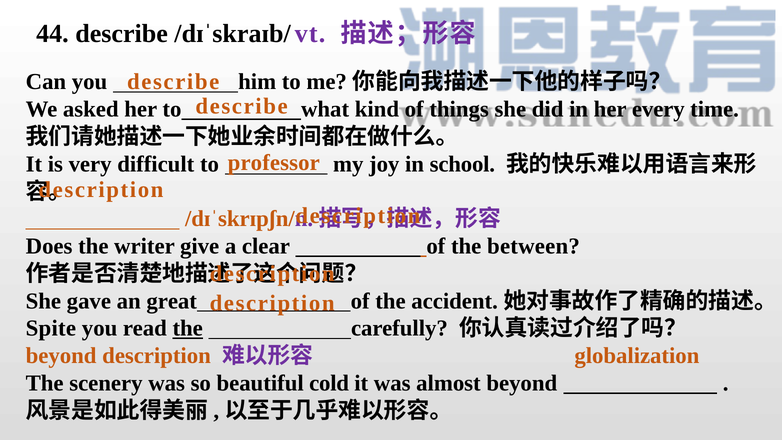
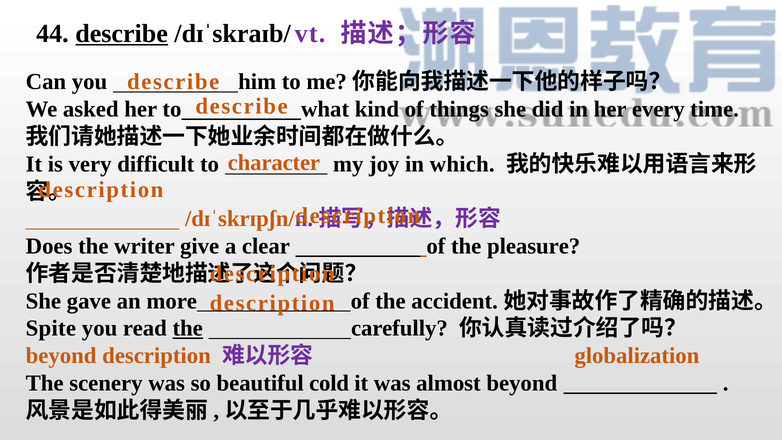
describe underline: none -> present (122, 34)
professor: professor -> character (274, 163)
school: school -> which (462, 164)
between: between -> pleasure (534, 246)
great: great -> more (172, 301)
